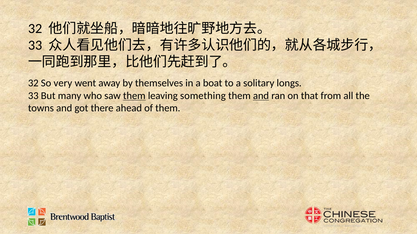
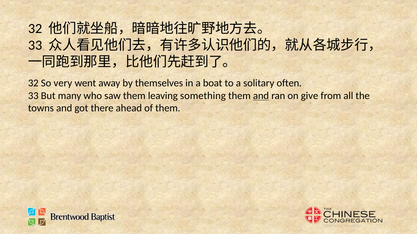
longs: longs -> often (289, 83)
them underline: present -> none (134, 96)
that: that -> give (310, 96)
